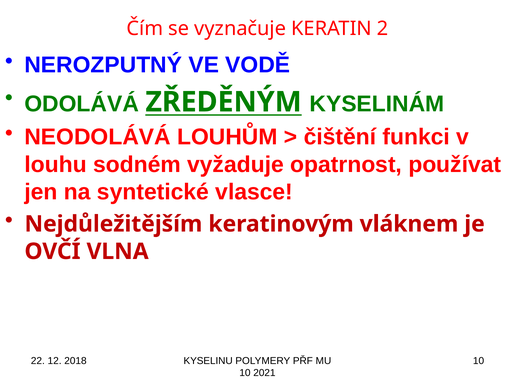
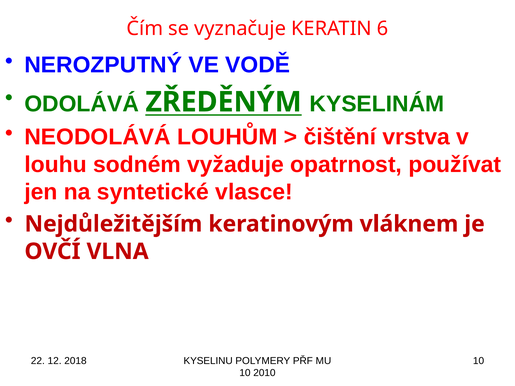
2: 2 -> 6 (383, 29)
funkci: funkci -> vrstva (416, 137)
2021: 2021 -> 2010 (264, 373)
